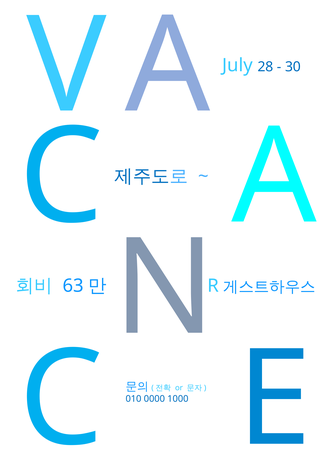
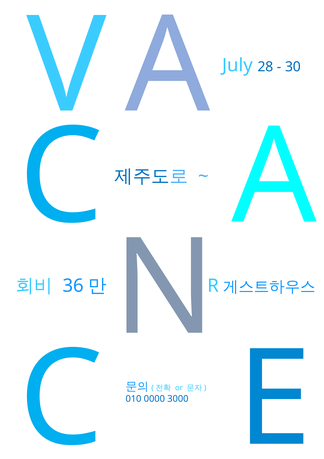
63: 63 -> 36 (73, 286)
1000: 1000 -> 3000 (178, 399)
